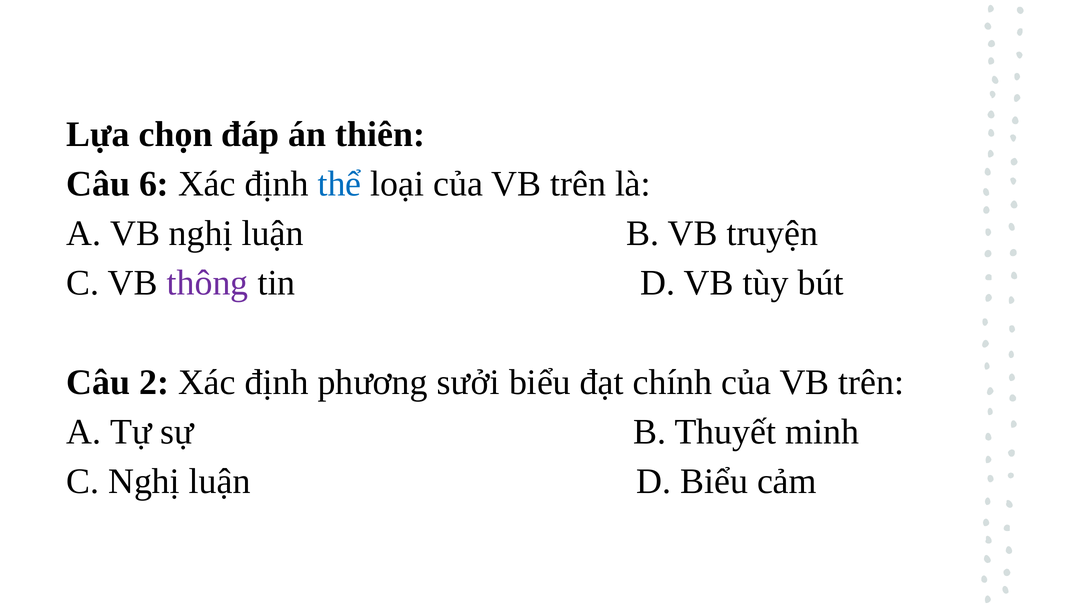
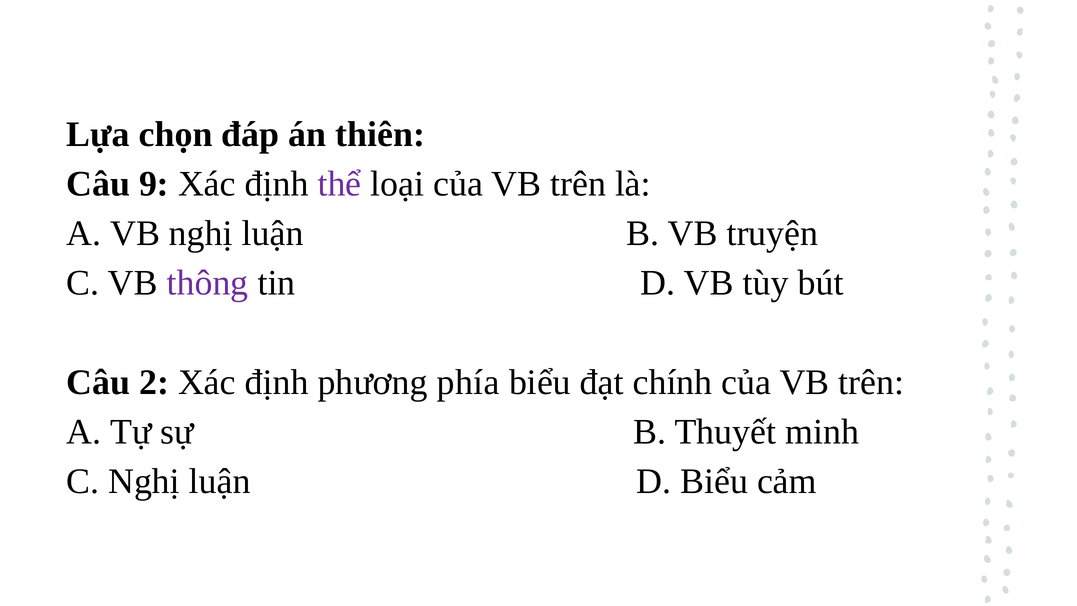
6: 6 -> 9 (154, 184)
thể colour: blue -> purple (339, 184)
sưởi: sưởi -> phía (468, 382)
